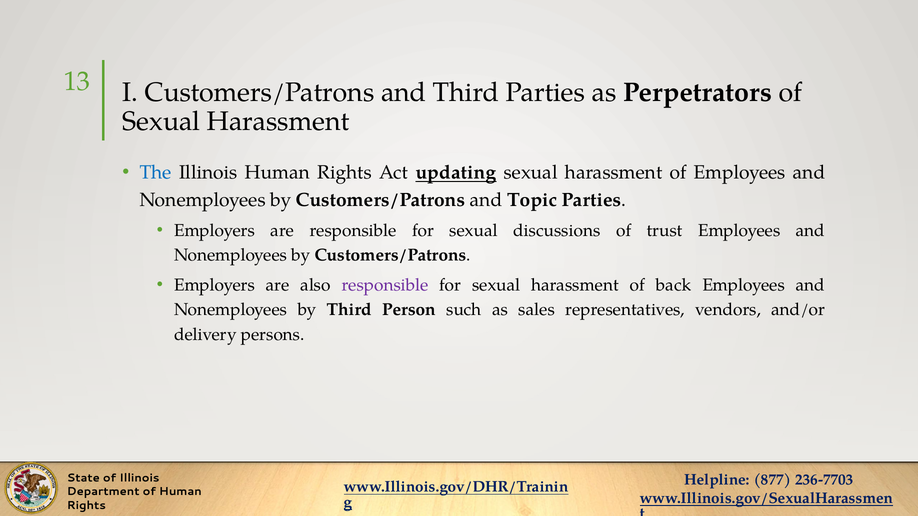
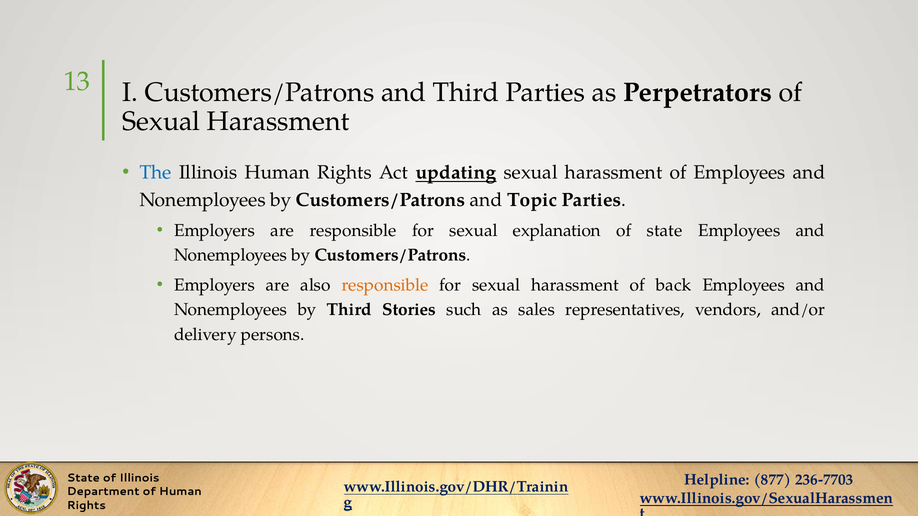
discussions: discussions -> explanation (557, 231)
of trust: trust -> state (665, 231)
responsible colour: purple -> orange (385, 285)
Person: Person -> Stories (409, 310)
